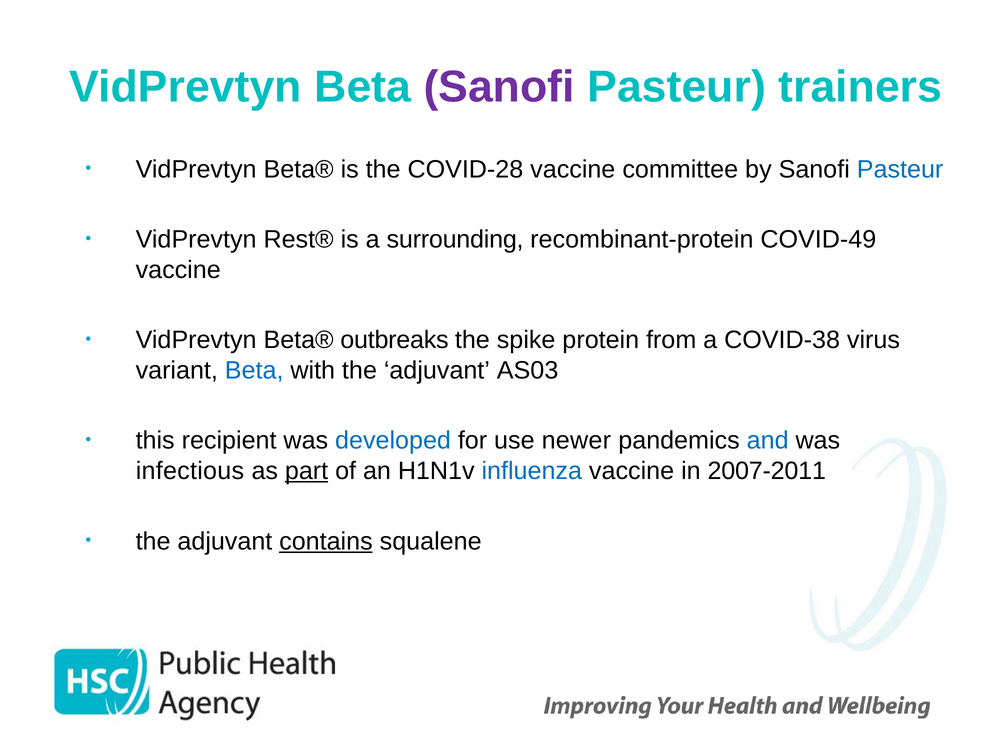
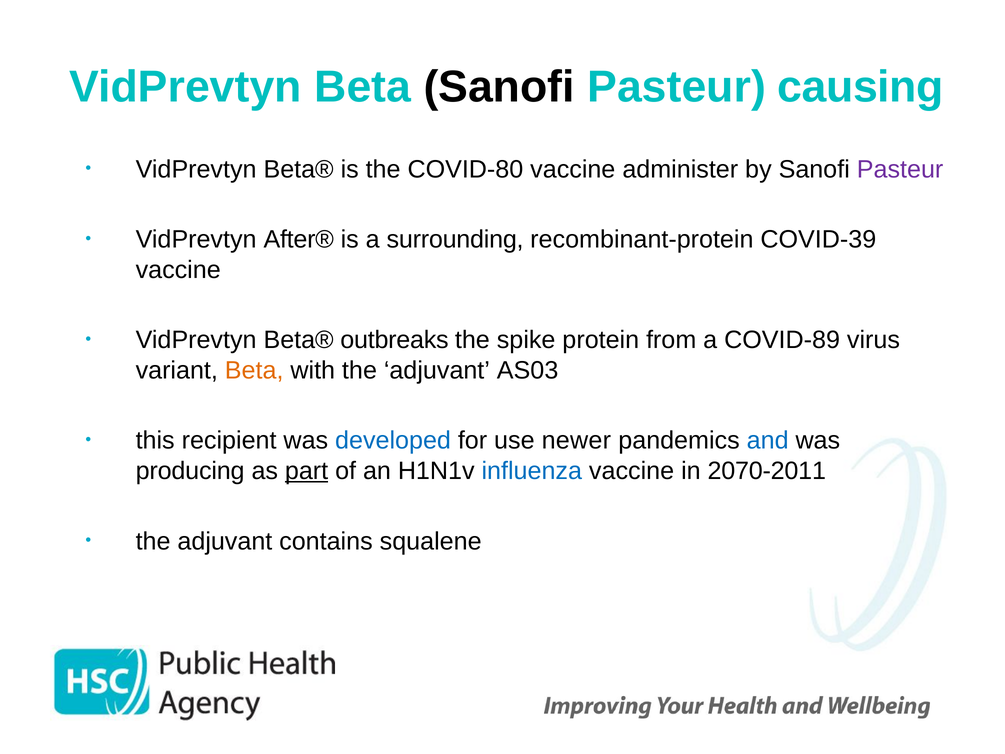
Sanofi colour: purple -> black (499, 87)
trainers: trainers -> causing (860, 87)
COVID-28: COVID-28 -> COVID-80 (465, 169)
committee: committee -> administer (680, 169)
Pasteur colour: blue -> purple (900, 169)
Rest®: Rest® -> After® (299, 240)
COVID-49: COVID-49 -> COVID-39 (818, 240)
COVID-38: COVID-38 -> COVID-89 (782, 340)
Beta colour: blue -> orange (254, 370)
infectious: infectious -> producing (190, 471)
2007-2011: 2007-2011 -> 2070-2011 (767, 471)
contains underline: present -> none (326, 541)
